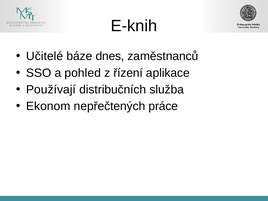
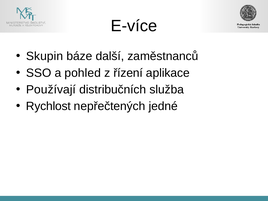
E-knih: E-knih -> E-více (134, 26)
Učitelé: Učitelé -> Skupin (45, 56)
dnes: dnes -> další (110, 56)
Ekonom: Ekonom -> Rychlost (48, 106)
práce: práce -> jedné (163, 106)
